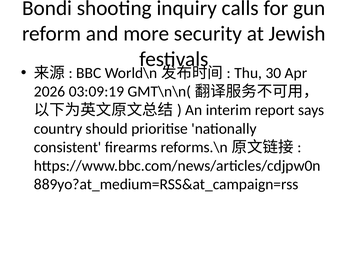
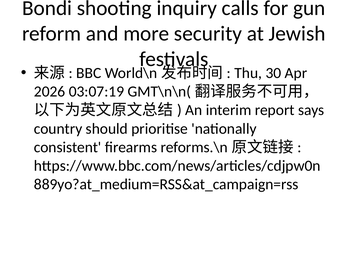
03:09:19: 03:09:19 -> 03:07:19 (96, 92)
